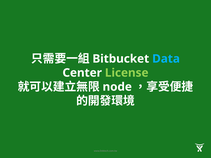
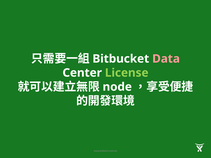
Data colour: light blue -> pink (166, 59)
